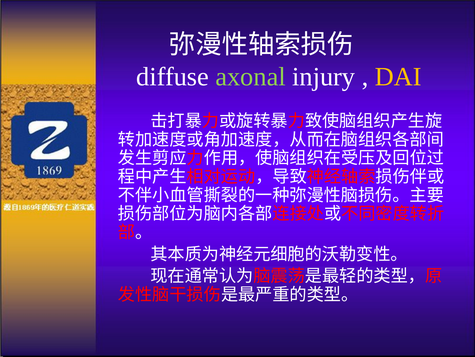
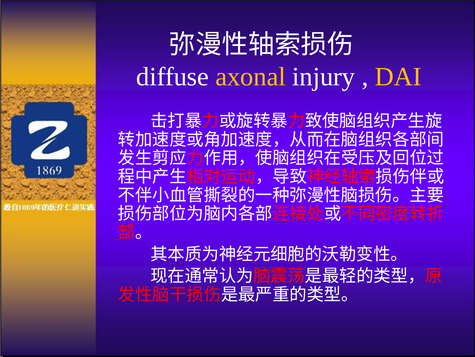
axonal colour: light green -> yellow (251, 76)
